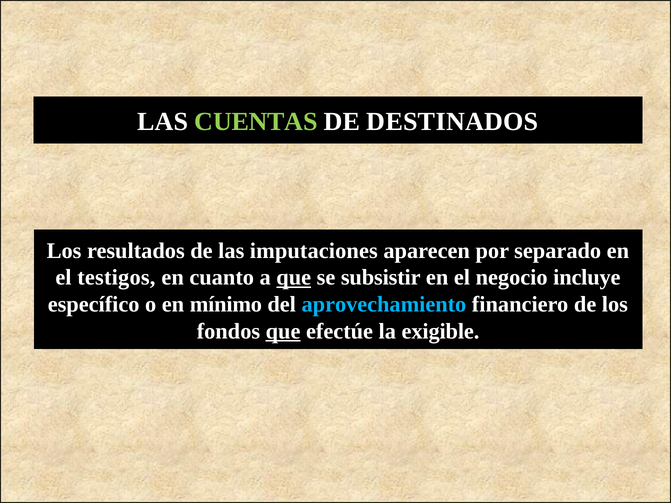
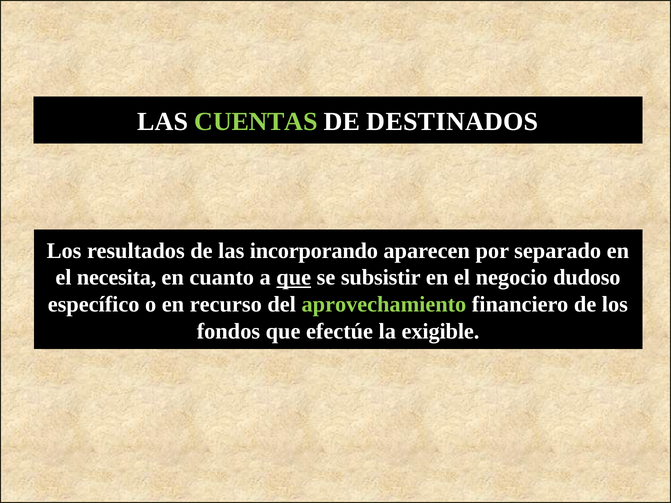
imputaciones: imputaciones -> incorporando (314, 251)
testigos: testigos -> necesita (117, 278)
incluye: incluye -> dudoso (587, 278)
mínimo: mínimo -> recurso (226, 304)
aprovechamiento colour: light blue -> light green (384, 304)
que underline: present -> none (283, 331)
